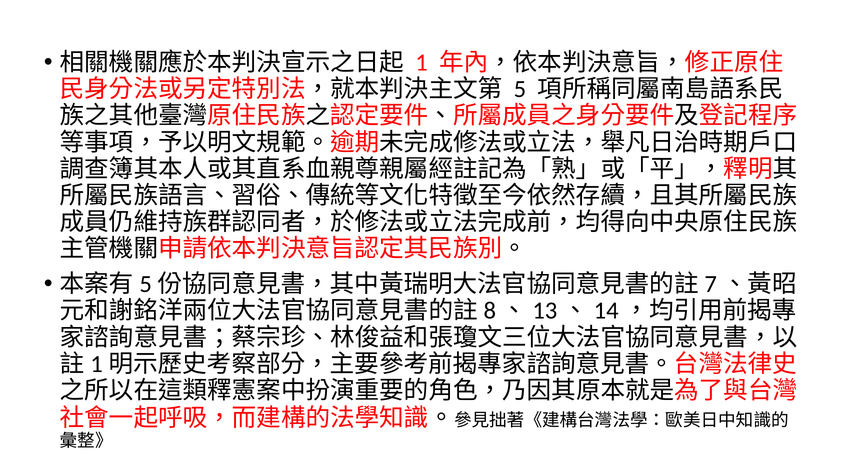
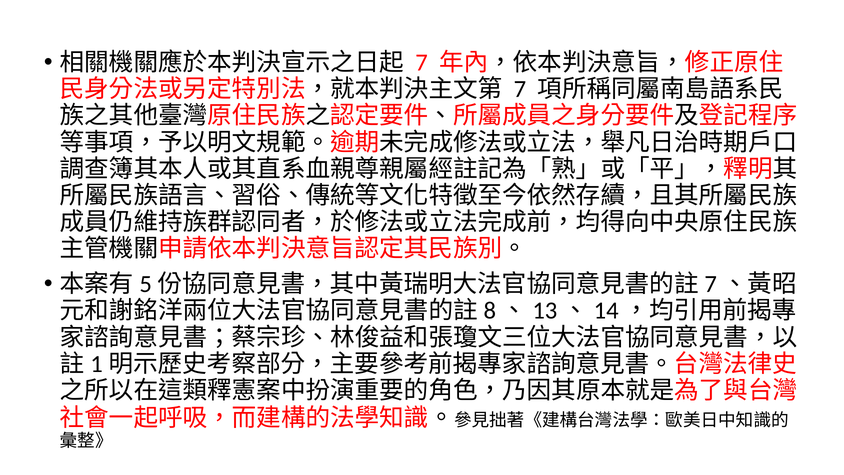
1: 1 -> 7 (422, 63)
5: 5 -> 7 (520, 89)
